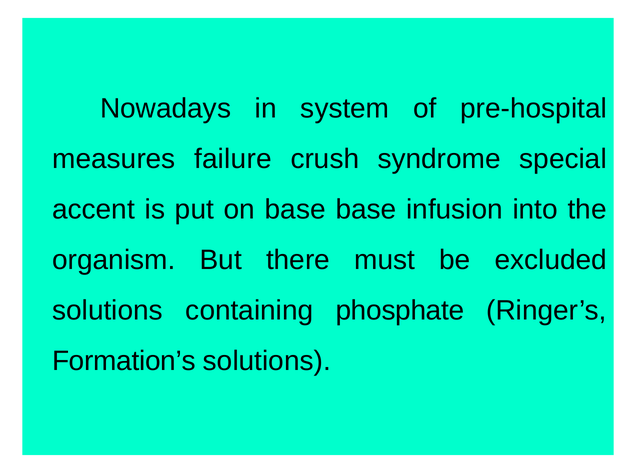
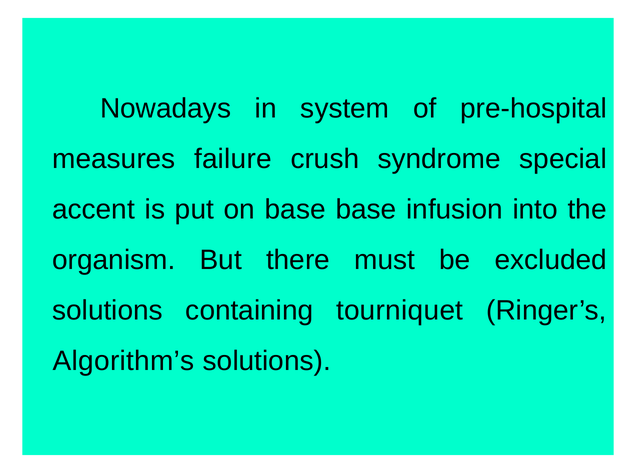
phosphate: phosphate -> tourniquet (400, 311)
Formation’s: Formation’s -> Algorithm’s (124, 361)
